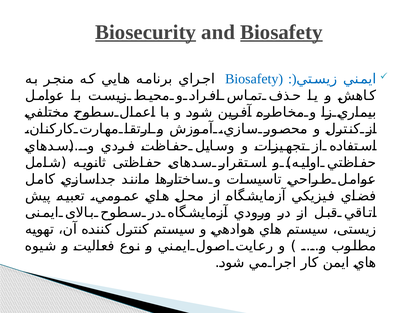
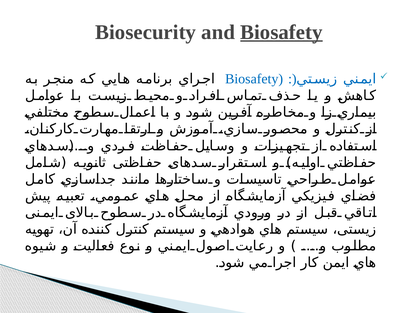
Biosecurity underline: present -> none (146, 32)
